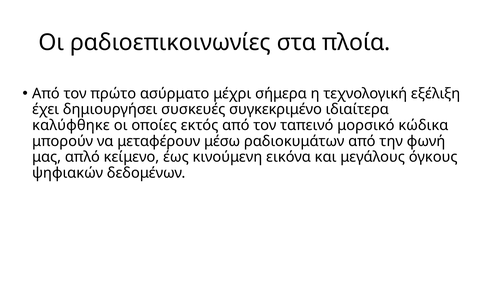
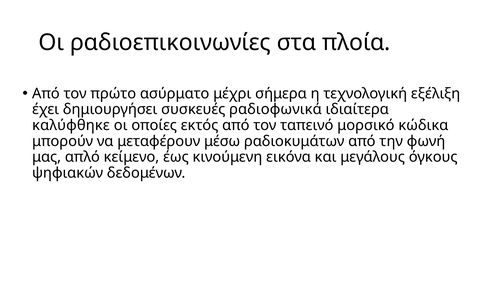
συγκεκριμένο: συγκεκριμένο -> ραδιοφωνικά (275, 109)
